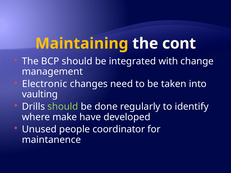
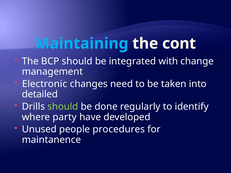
Maintaining colour: yellow -> light blue (82, 44)
vaulting: vaulting -> detailed (40, 94)
make: make -> party (65, 117)
coordinator: coordinator -> procedures (119, 129)
